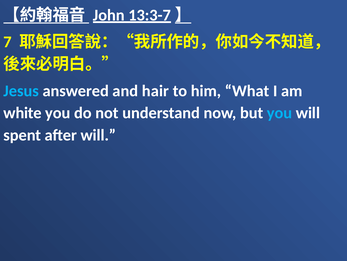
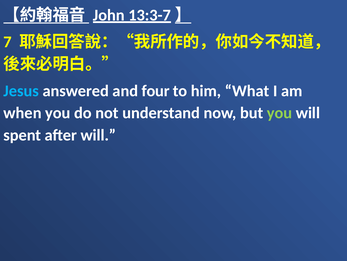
hair: hair -> four (156, 91)
white: white -> when (23, 113)
you colour: light blue -> light green (280, 113)
